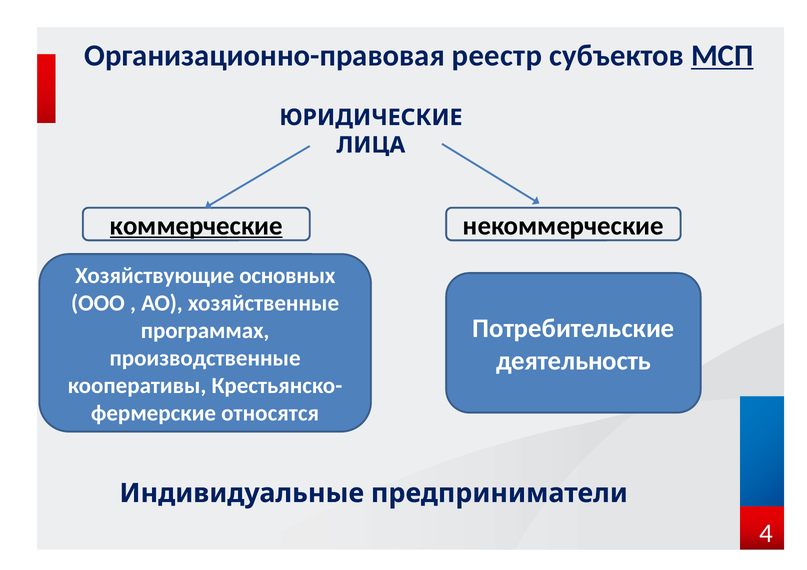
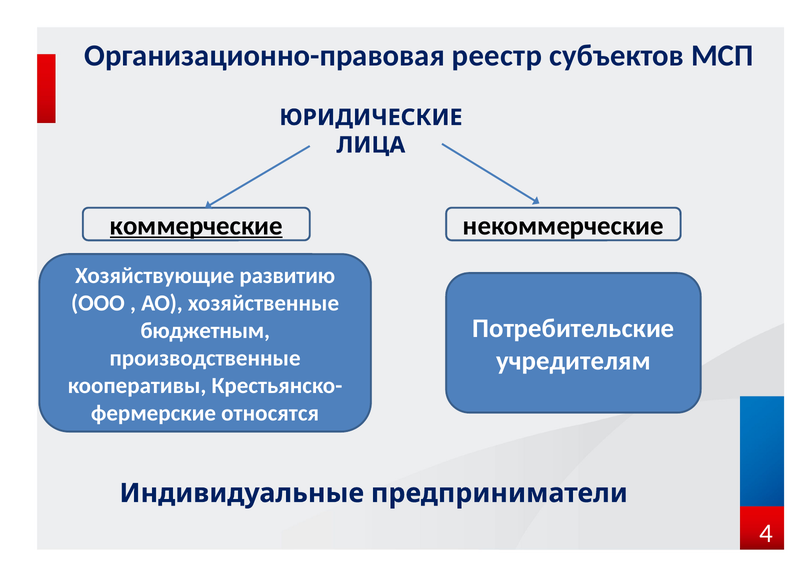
МСП underline: present -> none (722, 56)
основных: основных -> развитию (287, 276)
программах: программах -> бюджетным (205, 331)
деятельность: деятельность -> учредителям (573, 361)
